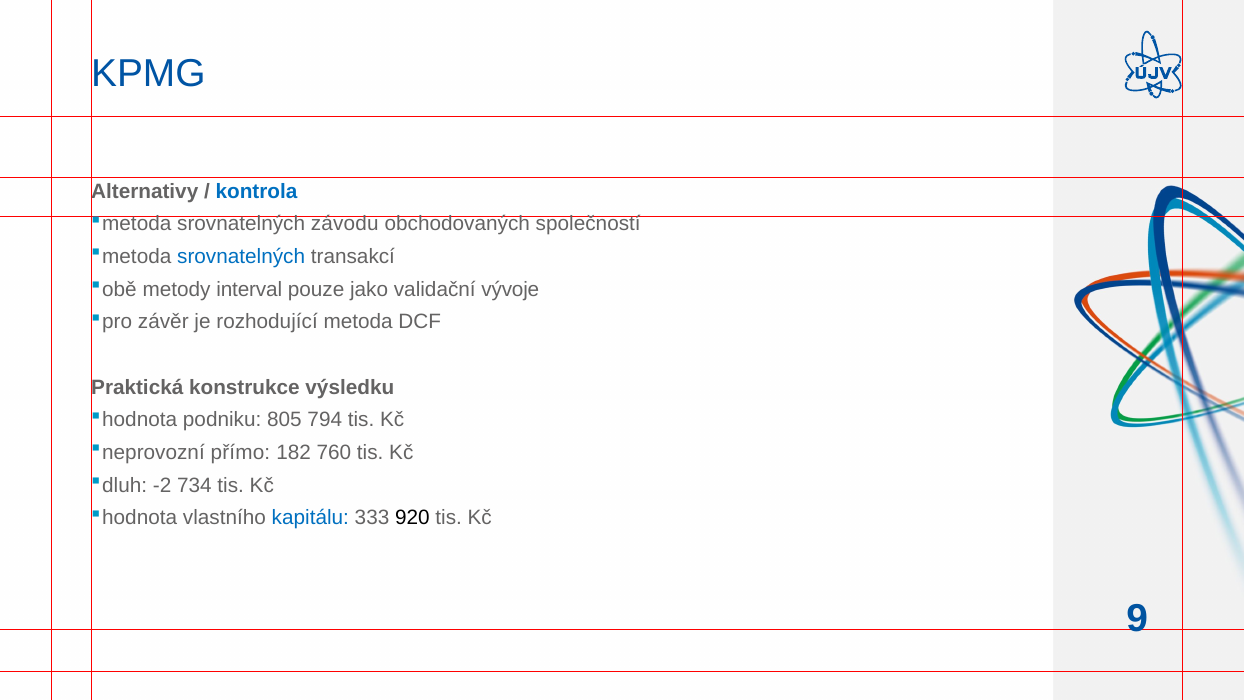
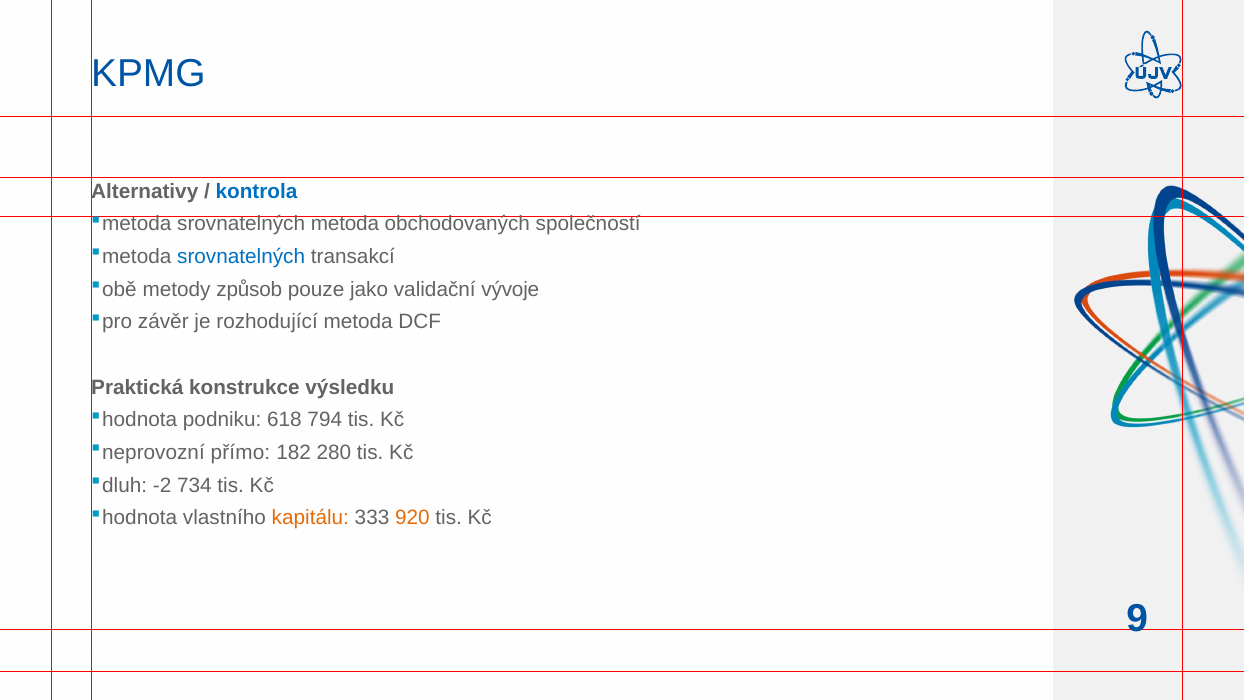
srovnatelných závodu: závodu -> metoda (345, 224)
interval: interval -> způsob (249, 289)
805: 805 -> 618 (284, 420)
760: 760 -> 280 (334, 452)
kapitálu colour: blue -> orange (310, 518)
920 colour: black -> orange (412, 518)
